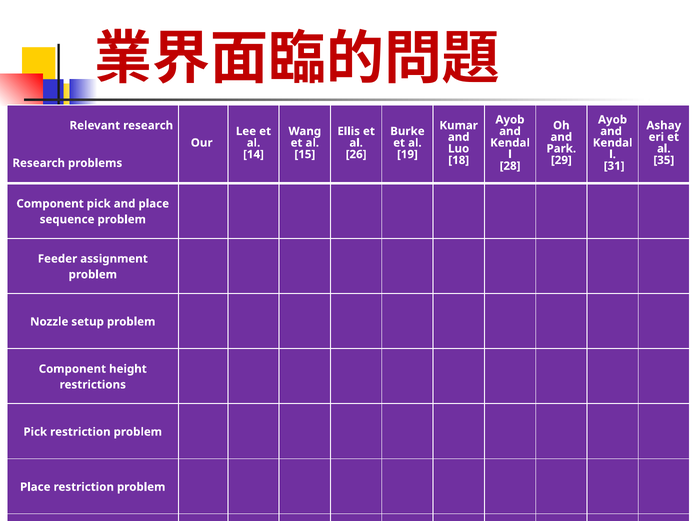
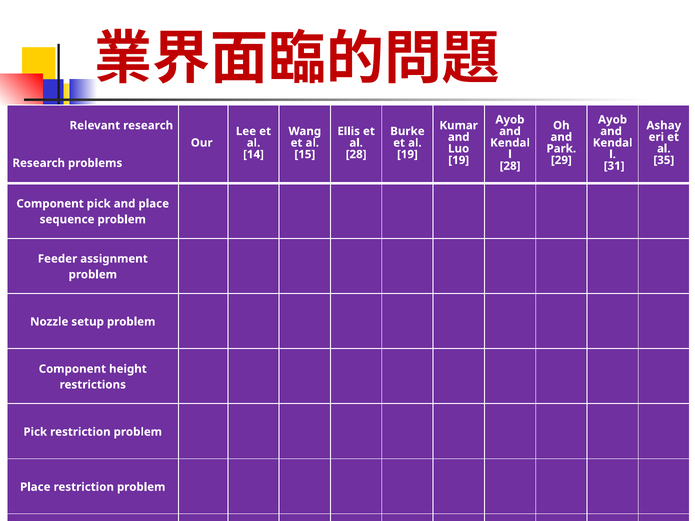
26: 26 -> 28 (356, 154)
18: 18 -> 19 (459, 160)
